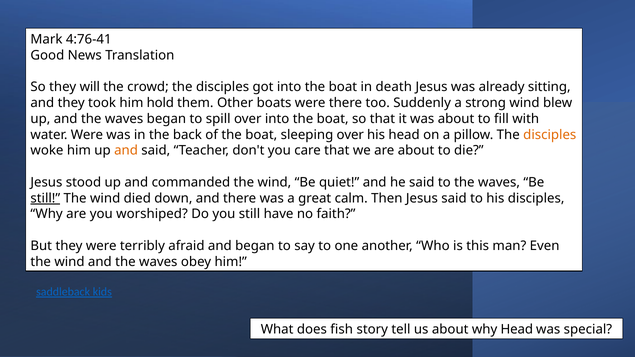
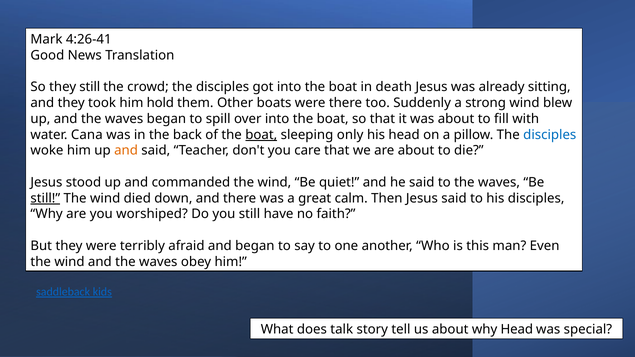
4:76-41: 4:76-41 -> 4:26-41 (89, 39)
they will: will -> still (90, 87)
water Were: Were -> Cana (87, 135)
boat underline: none -> present (261, 135)
sleeping over: over -> only (350, 135)
disciples colour: orange -> blue (550, 135)
fish: fish -> talk (342, 330)
